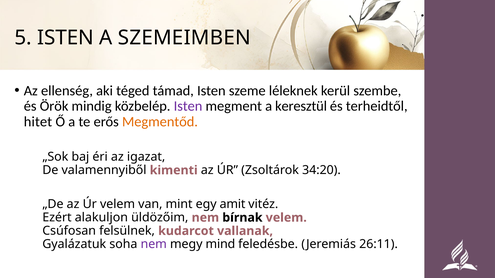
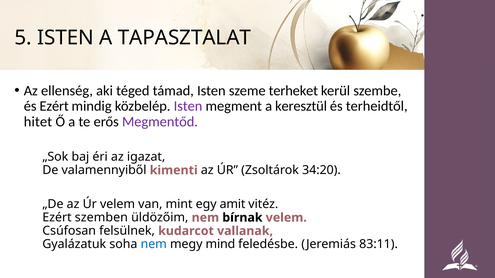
SZEMEIMBEN: SZEMEIMBEN -> TAPASZTALAT (184, 38)
léleknek: léleknek -> terheket (293, 91)
és Örök: Örök -> Ezért (54, 106)
Megmentőd colour: orange -> purple (160, 122)
alakuljon: alakuljon -> szemben (101, 218)
nem colour: purple -> blue (154, 245)
26:11: 26:11 -> 83:11 (379, 245)
